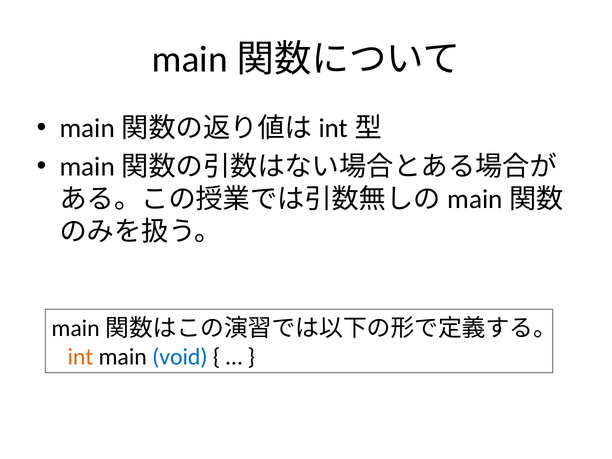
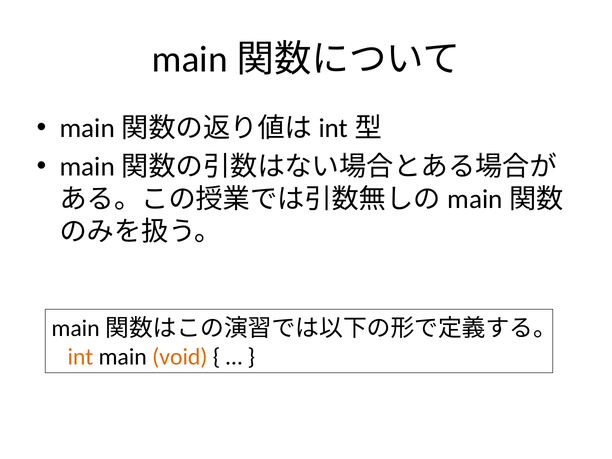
void colour: blue -> orange (180, 357)
